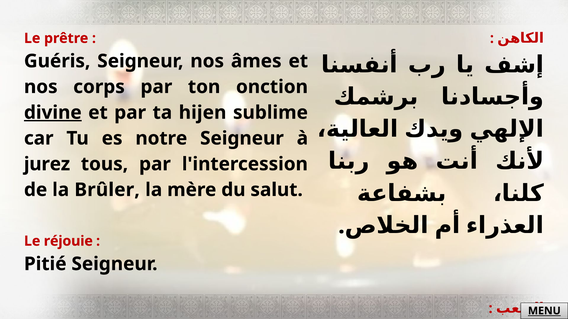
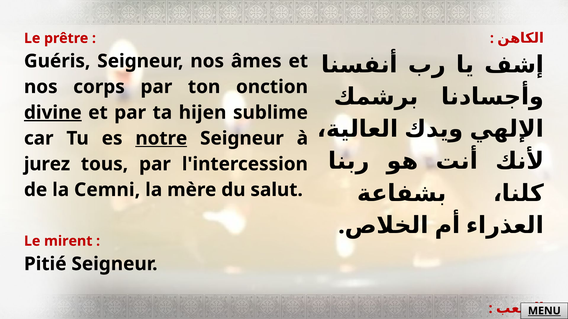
notre underline: none -> present (161, 139)
Brûler: Brûler -> Cemni (107, 190)
réjouie: réjouie -> mirent (68, 241)
